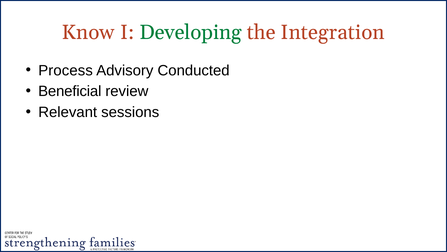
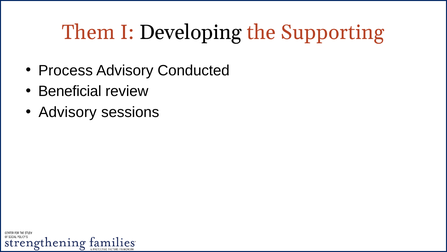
Know: Know -> Them (88, 32)
Developing colour: green -> black (191, 32)
Integration: Integration -> Supporting (333, 32)
Relevant: Relevant -> Advisory (68, 112)
